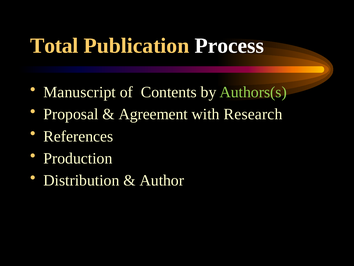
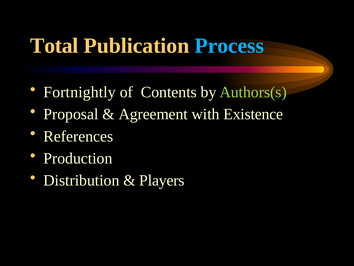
Process colour: white -> light blue (229, 46)
Manuscript: Manuscript -> Fortnightly (80, 92)
Research: Research -> Existence (253, 114)
Author: Author -> Players (162, 180)
